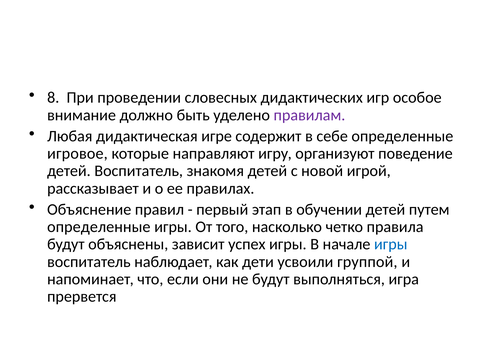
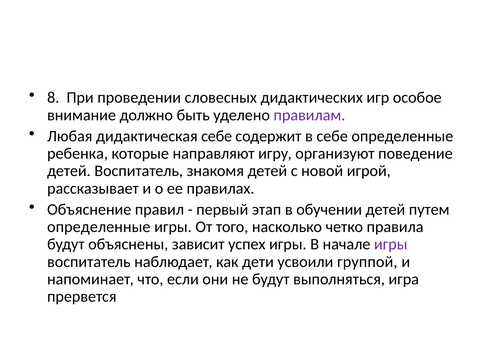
дидактическая игре: игре -> себе (217, 136)
игровое: игровое -> ребенка (78, 154)
игры colour: blue -> purple (391, 244)
